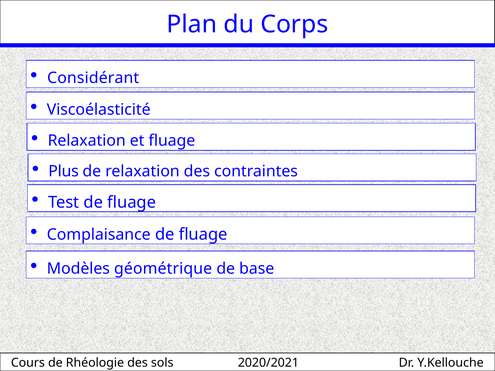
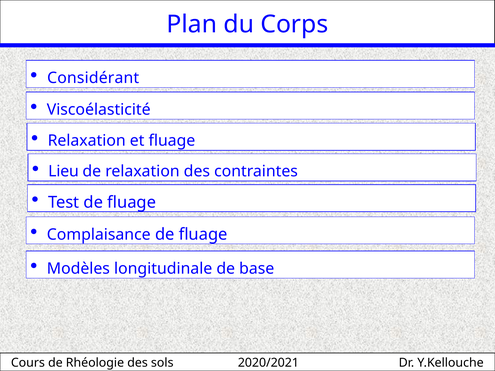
Plus: Plus -> Lieu (64, 172)
géométrique: géométrique -> longitudinale (163, 269)
